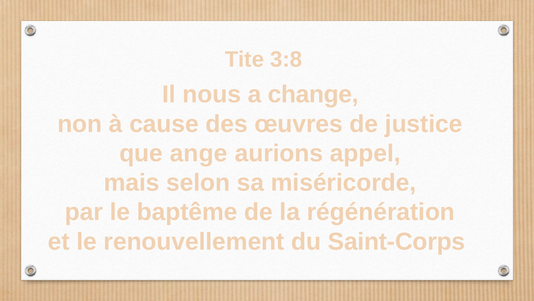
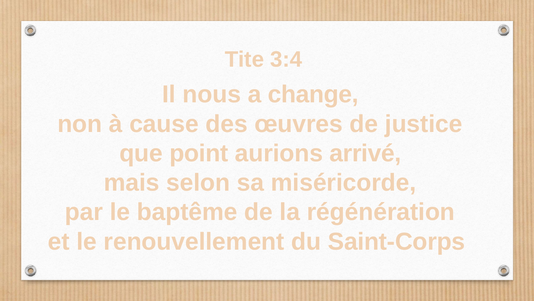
3:8: 3:8 -> 3:4 (286, 59)
ange: ange -> point (199, 153)
appel: appel -> arrivé (365, 153)
